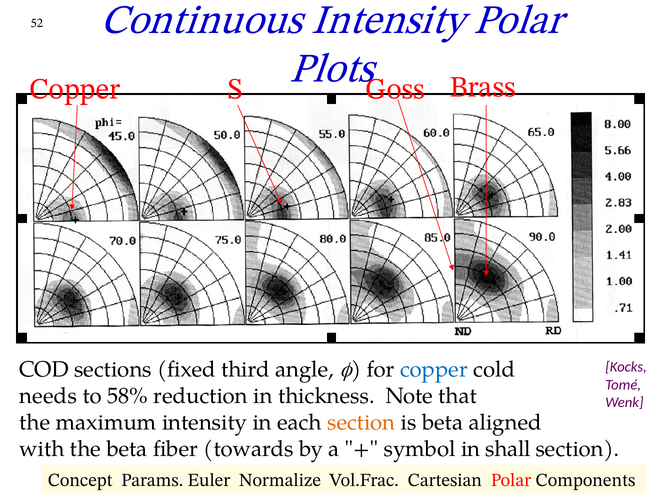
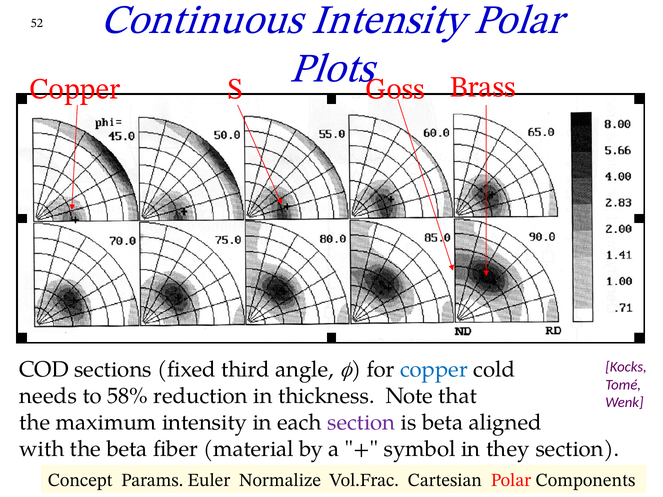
section colour: orange -> purple (361, 423)
towards: towards -> material (249, 449)
shall: shall -> they (508, 449)
